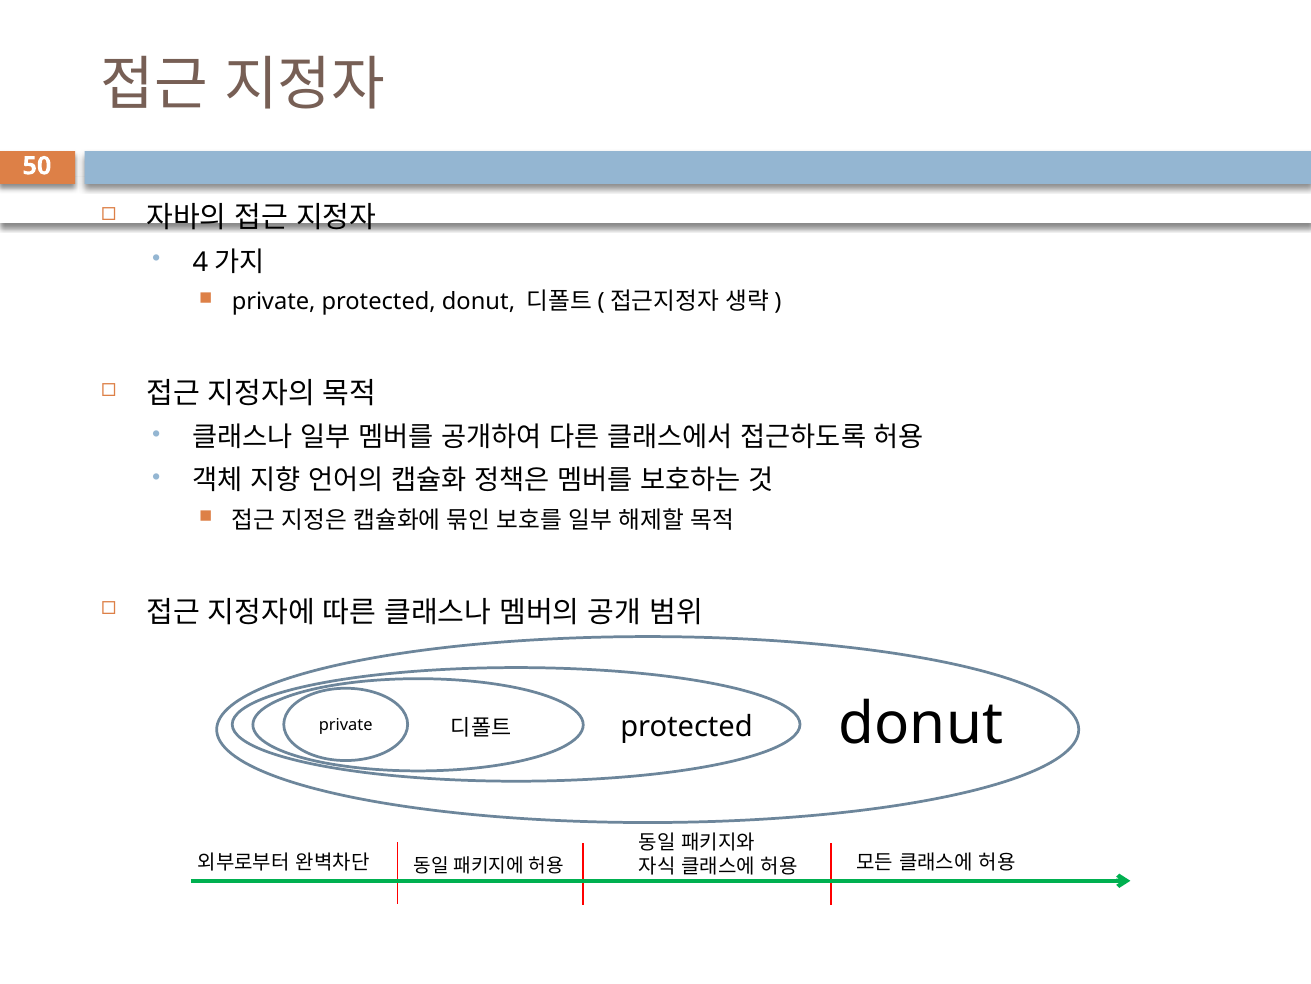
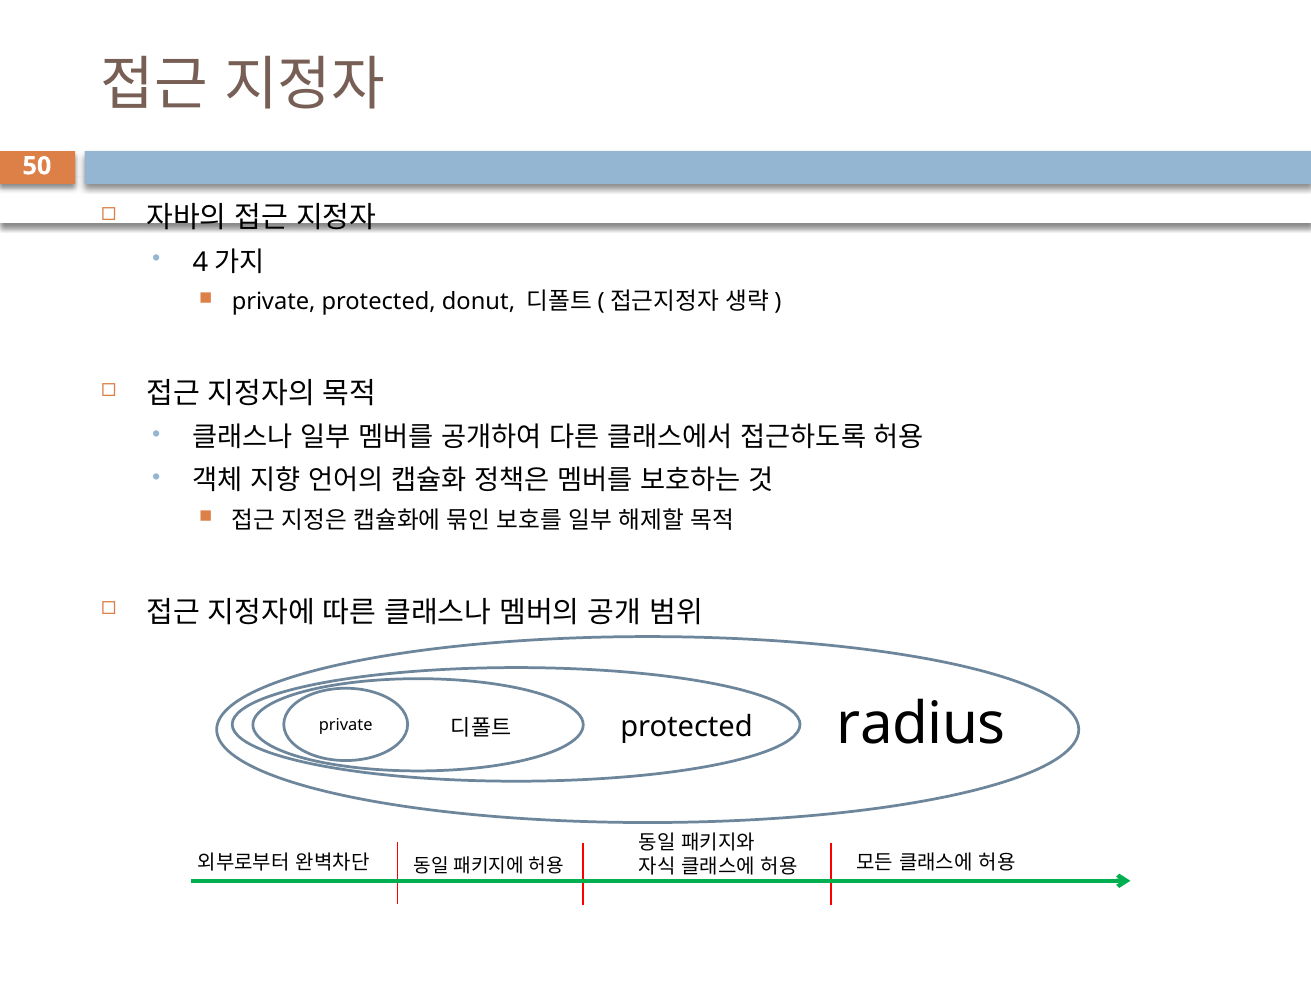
donut: donut -> radius (921, 724)
